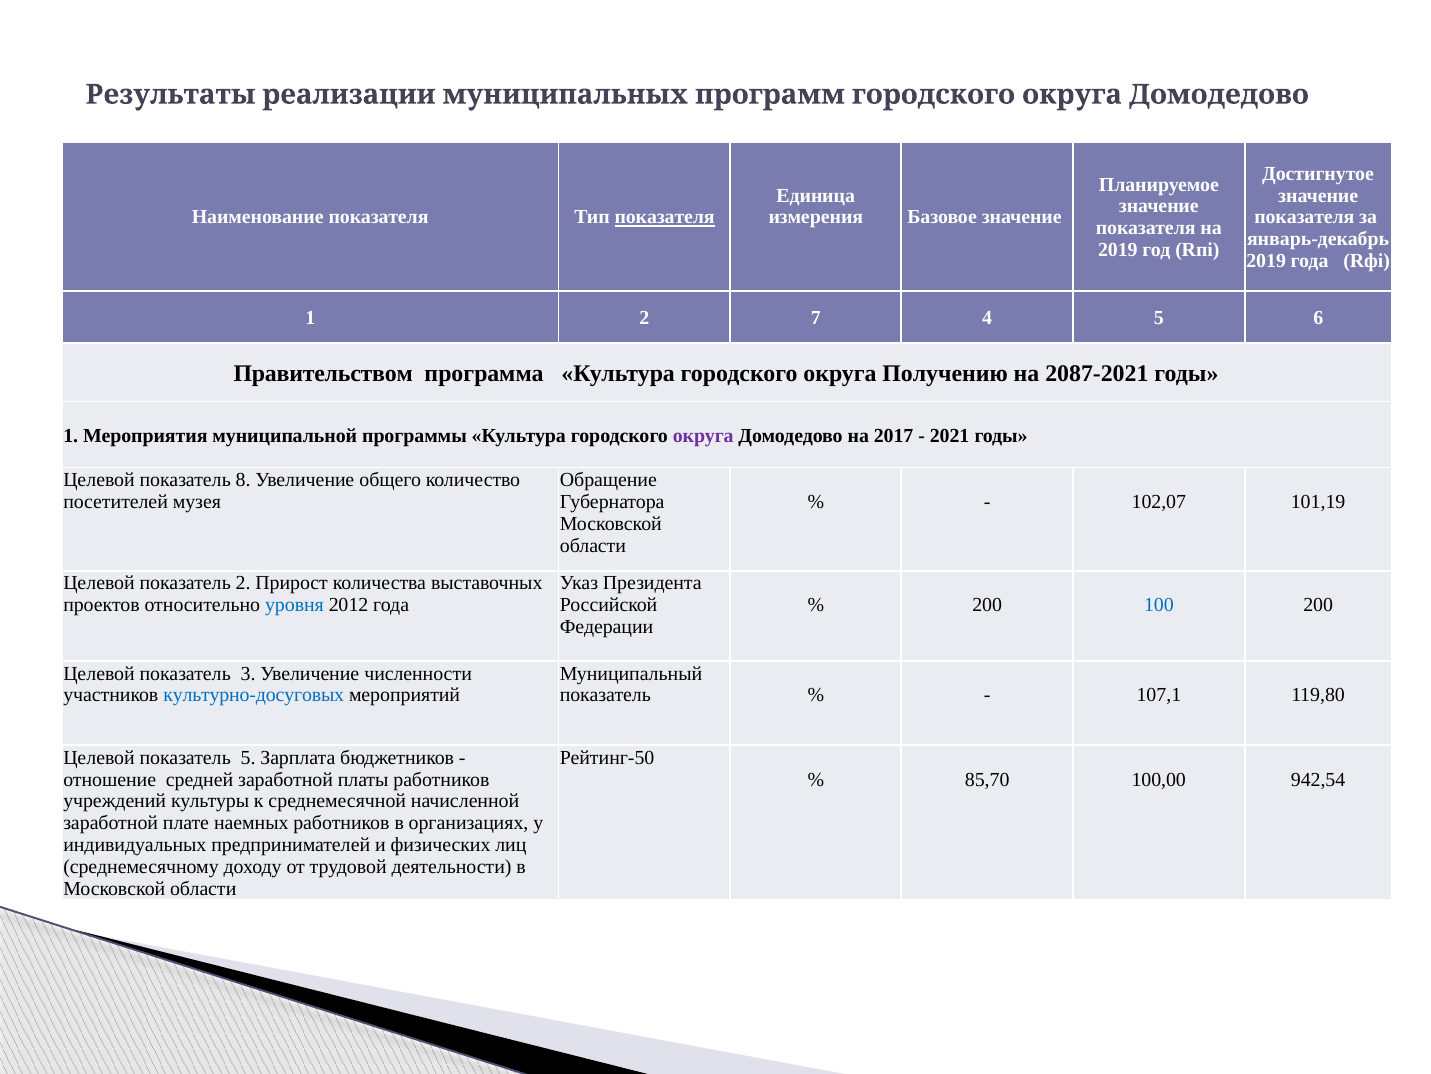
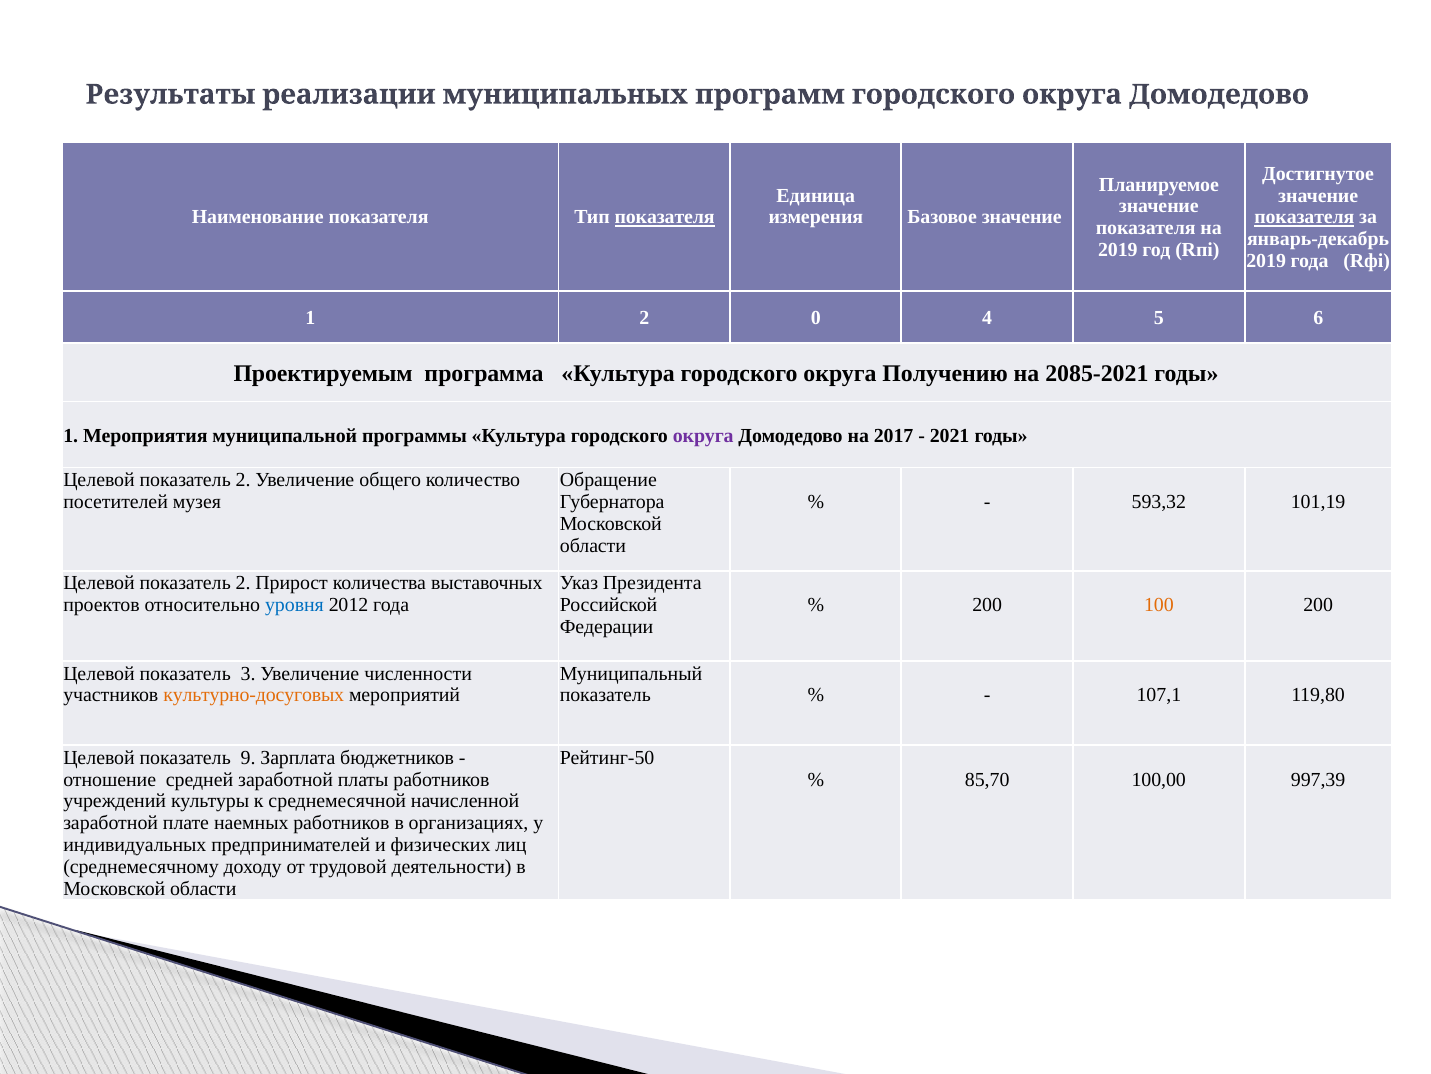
показателя underline: none -> present (1304, 217)
7: 7 -> 0 (816, 318)
Правительством: Правительством -> Проектируемым (323, 373)
2087-2021: 2087-2021 -> 2085-2021 (1097, 373)
8: 8 -> 2 (243, 480)
102,07: 102,07 -> 593,32 (1159, 502)
100 colour: blue -> orange (1159, 605)
культурно-досуговых colour: blue -> orange (254, 695)
показатель 5: 5 -> 9 (248, 757)
942,54: 942,54 -> 997,39 (1318, 779)
